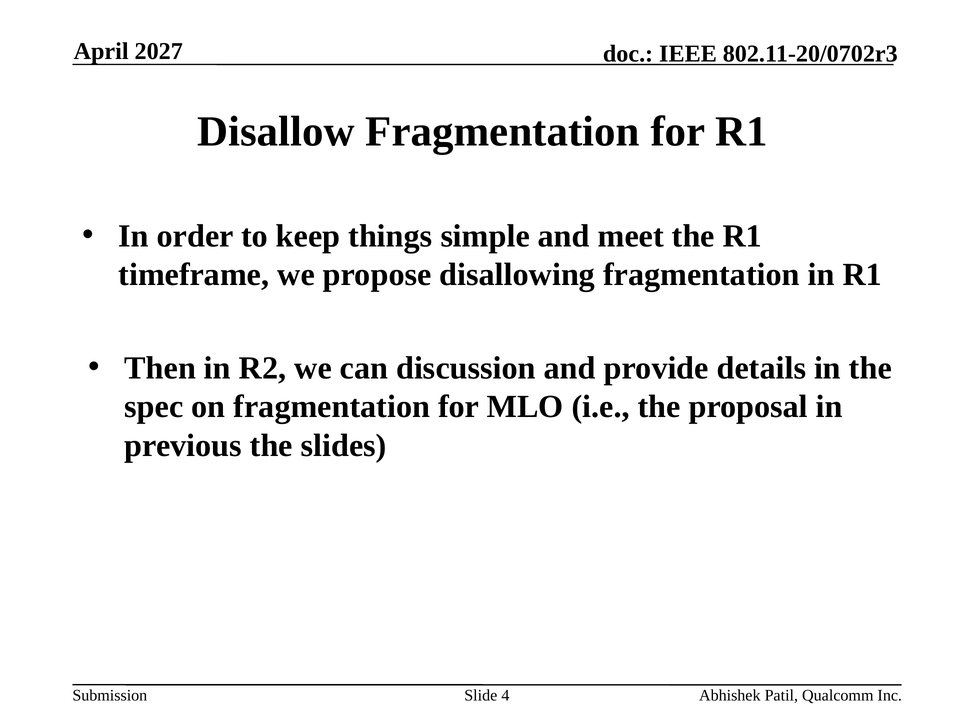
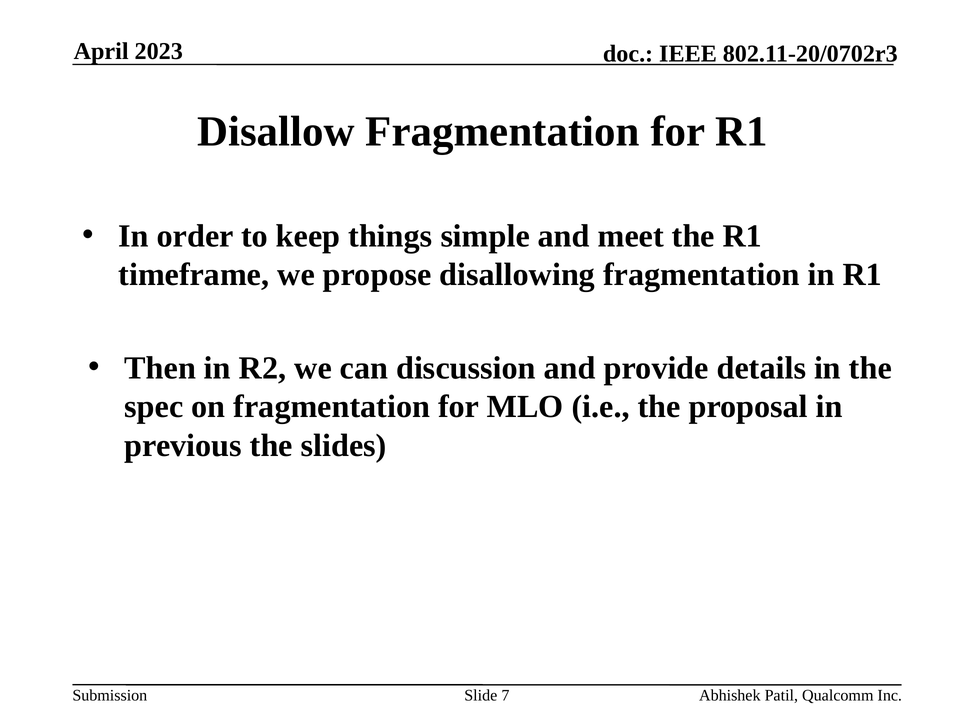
2027: 2027 -> 2023 (159, 51)
4: 4 -> 7 (505, 695)
